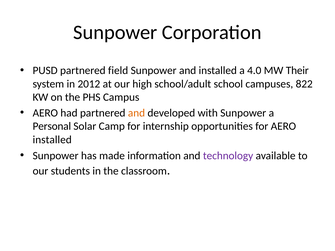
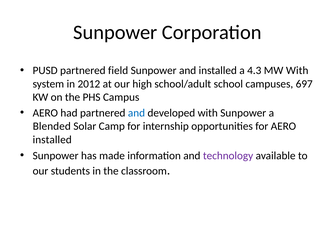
4.0: 4.0 -> 4.3 (254, 71)
MW Their: Their -> With (297, 71)
822: 822 -> 697 (304, 84)
and colour: orange -> blue (136, 113)
Personal: Personal -> Blended (52, 126)
